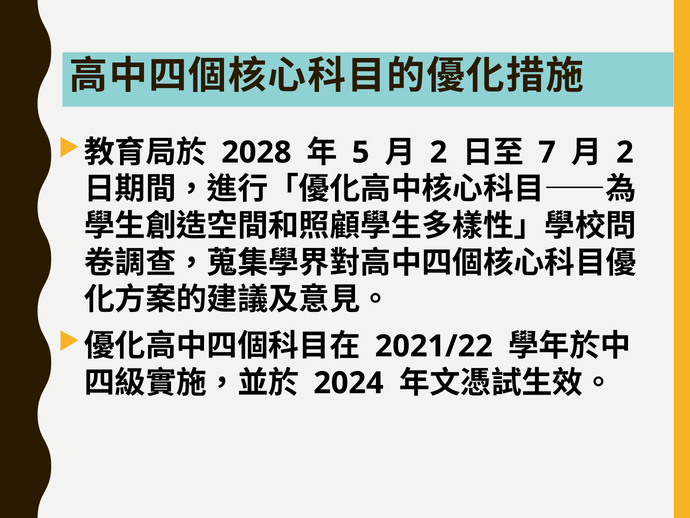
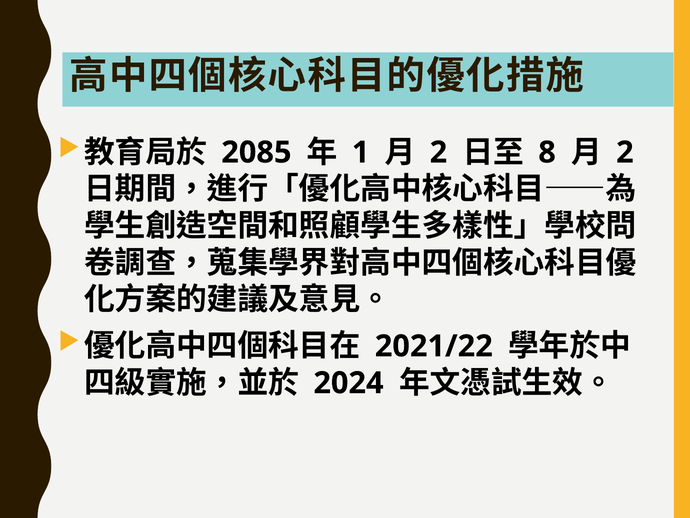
2028: 2028 -> 2085 (256, 152)
5: 5 -> 1 (361, 152)
7: 7 -> 8 (547, 152)
